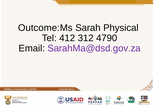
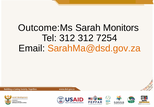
Physical: Physical -> Monitors (121, 28)
Tel 412: 412 -> 312 (67, 38)
4790: 4790 -> 7254 (107, 38)
SarahMa@dsd.gov.za colour: purple -> orange (94, 48)
